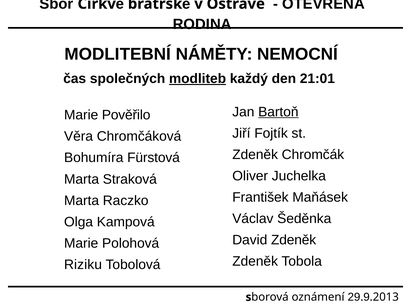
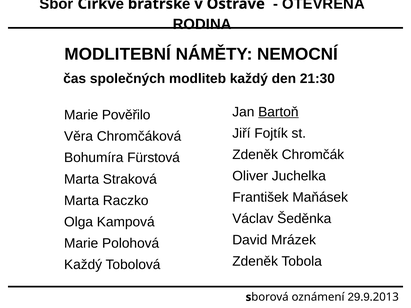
modliteb underline: present -> none (198, 79)
21:01: 21:01 -> 21:30 (317, 79)
David Zdeněk: Zdeněk -> Mrázek (294, 240)
Riziku: Riziku -> Každý (83, 265)
